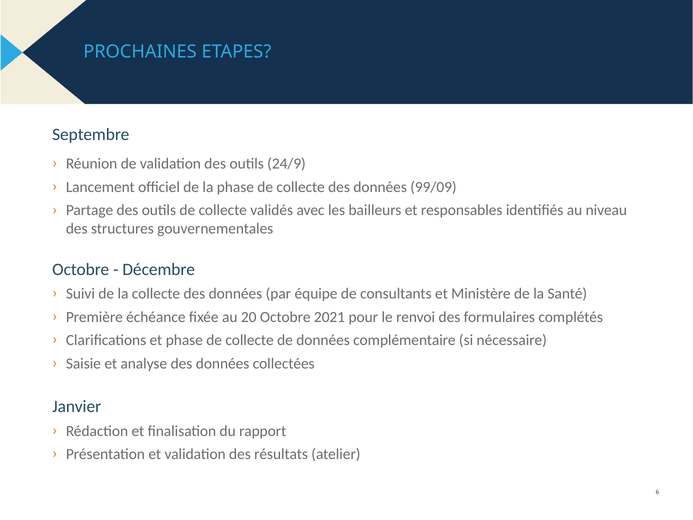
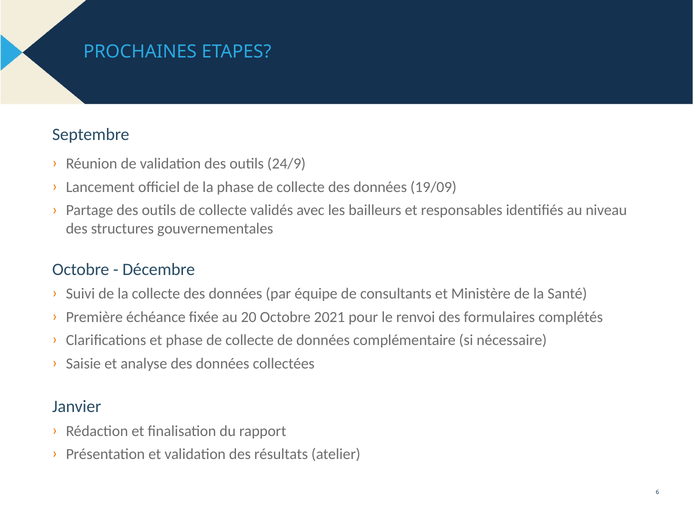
99/09: 99/09 -> 19/09 (433, 187)
